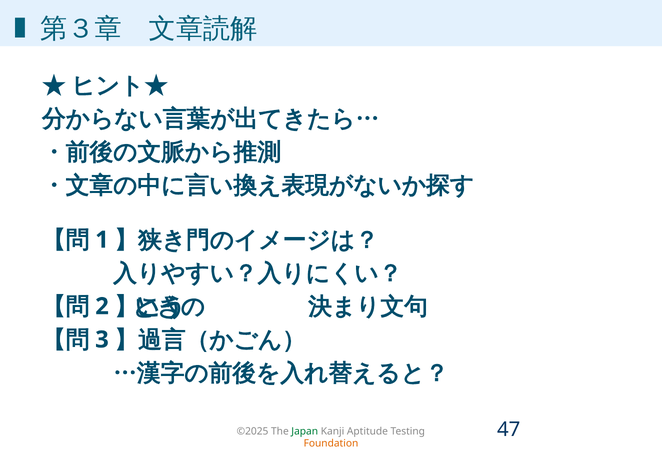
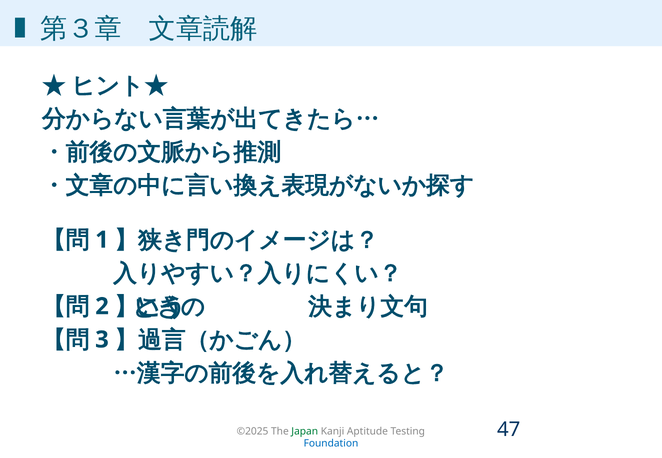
Foundation colour: orange -> blue (331, 444)
